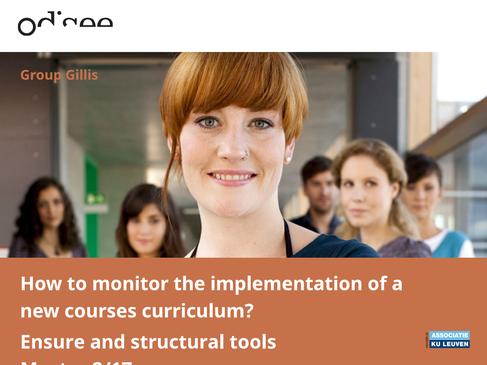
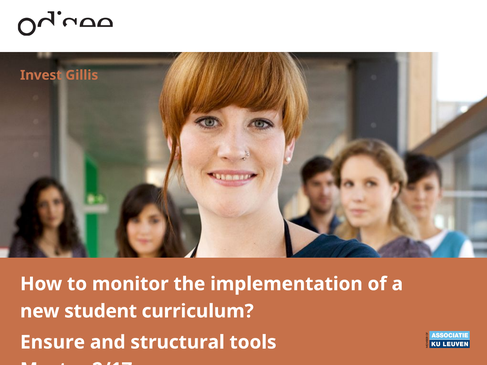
Group: Group -> Invest (41, 75)
courses: courses -> student (101, 311)
